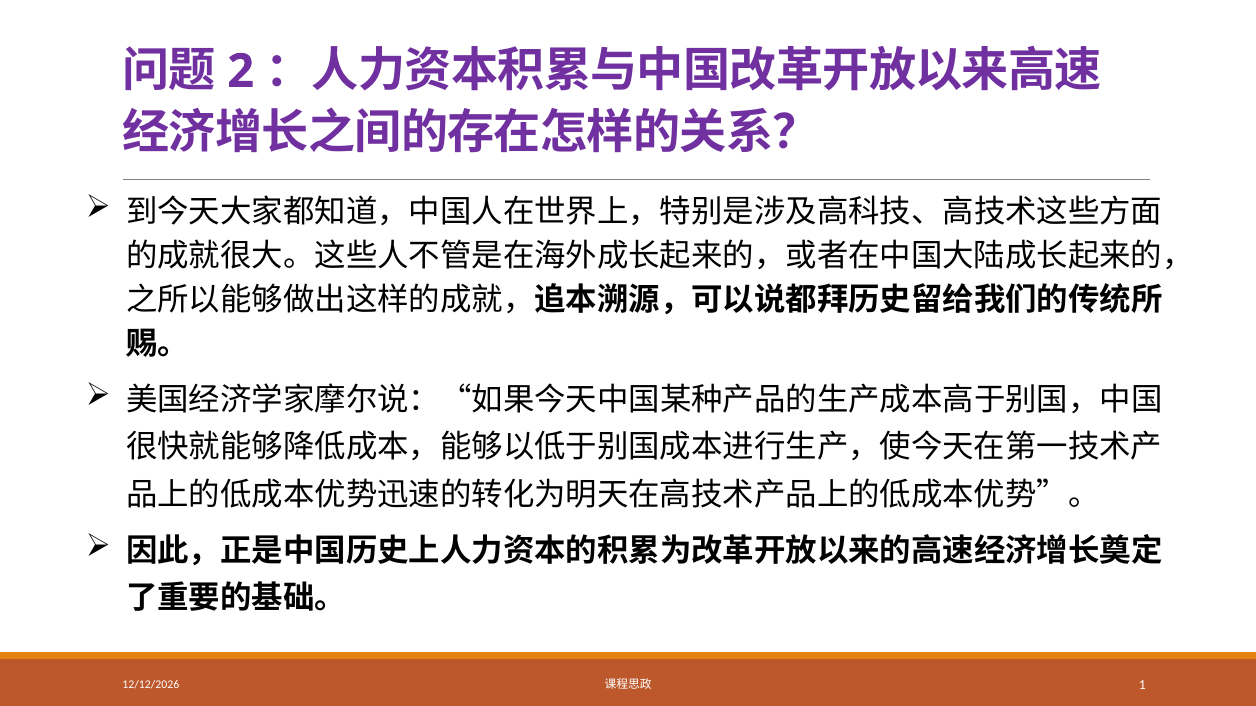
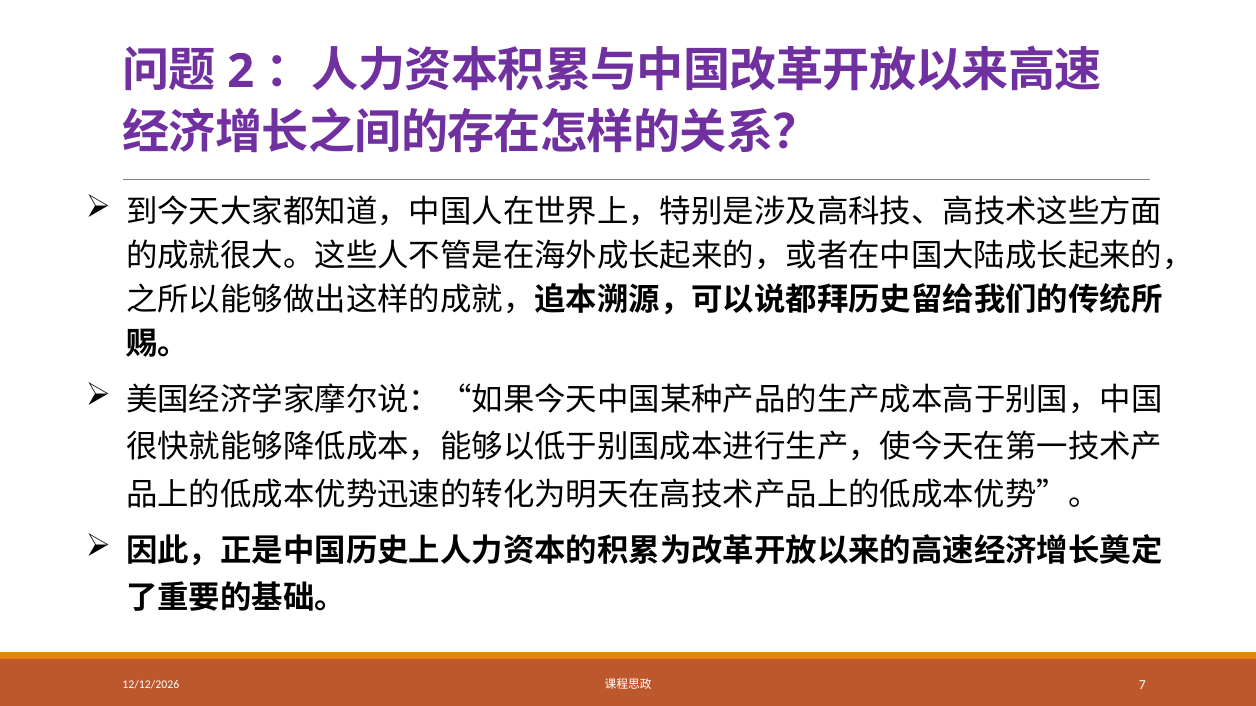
1: 1 -> 7 (1142, 685)
